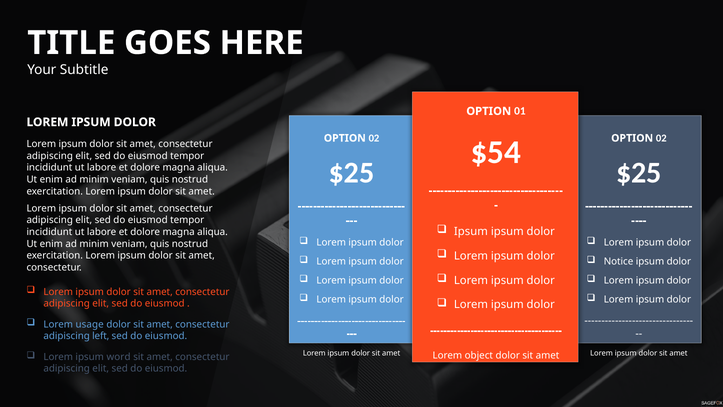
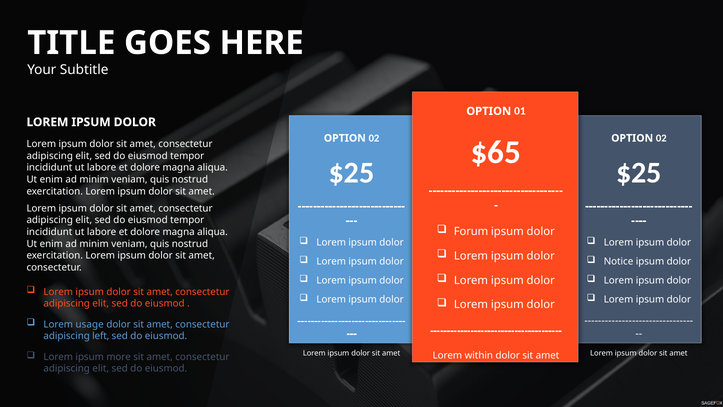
$54: $54 -> $65 (496, 152)
Ipsum: Ipsum -> Forum (471, 231)
word: word -> more (119, 357)
object: object -> within (479, 355)
